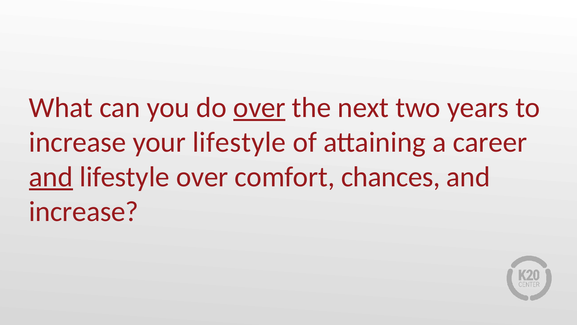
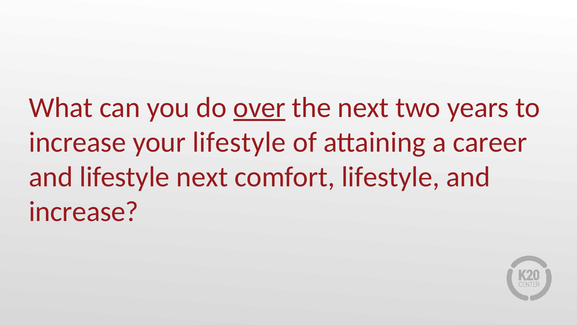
and underline: present -> none (51, 177)
lifestyle over: over -> next (202, 177)
comfort chances: chances -> lifestyle (390, 177)
